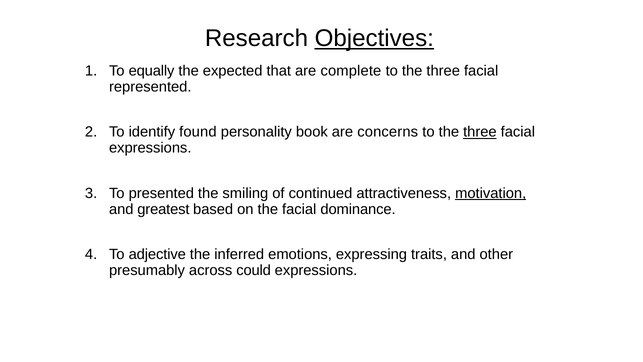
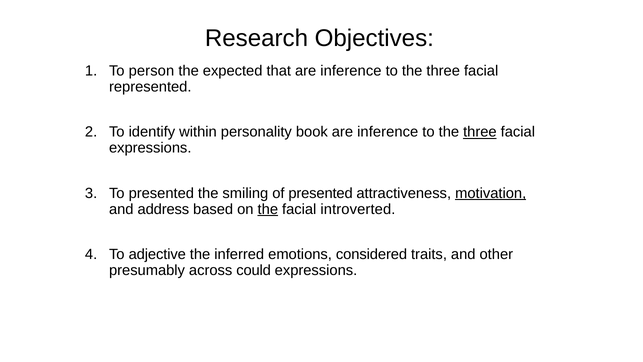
Objectives underline: present -> none (374, 38)
equally: equally -> person (151, 71)
that are complete: complete -> inference (351, 71)
found: found -> within (198, 132)
concerns: concerns -> inference (388, 132)
of continued: continued -> presented (321, 193)
greatest: greatest -> address (163, 209)
the underline: none -> present (268, 209)
dominance: dominance -> introverted (358, 209)
expressing: expressing -> considered (372, 254)
